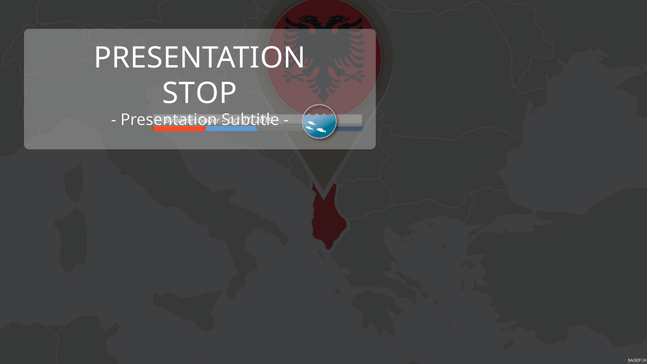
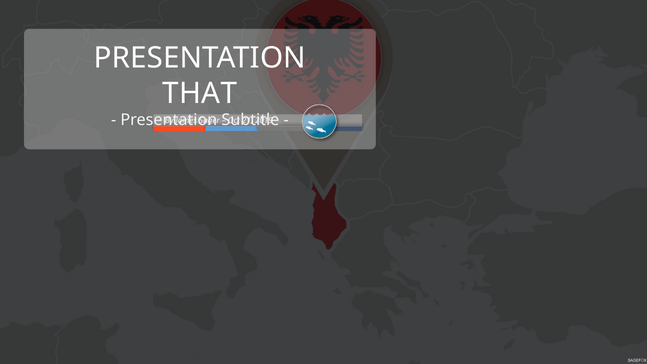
STOP: STOP -> THAT (200, 93)
